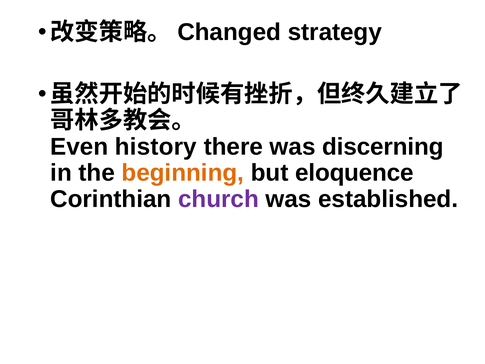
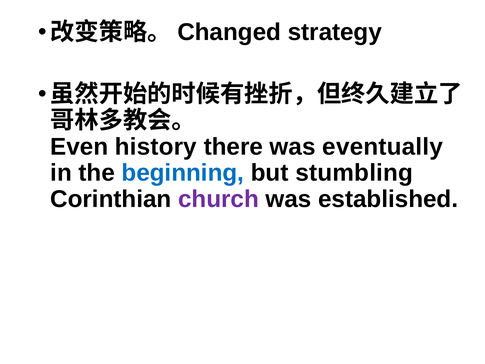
discerning: discerning -> eventually (383, 147)
beginning colour: orange -> blue (183, 173)
eloquence: eloquence -> stumbling (354, 173)
